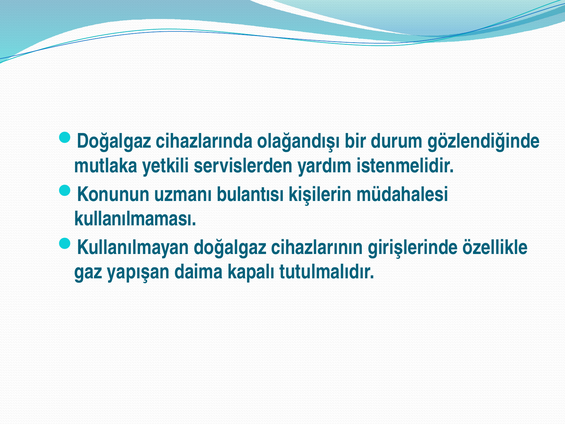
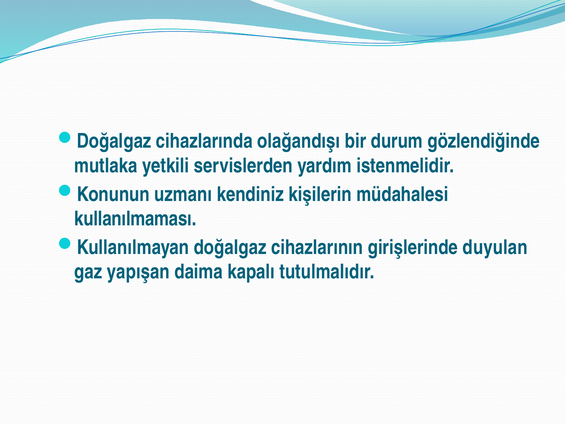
bulantısı: bulantısı -> kendiniz (250, 194)
özellikle: özellikle -> duyulan (495, 247)
